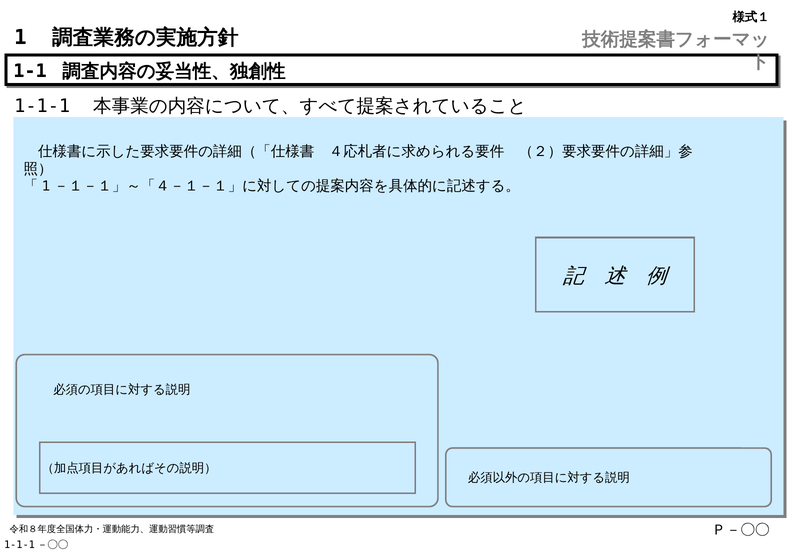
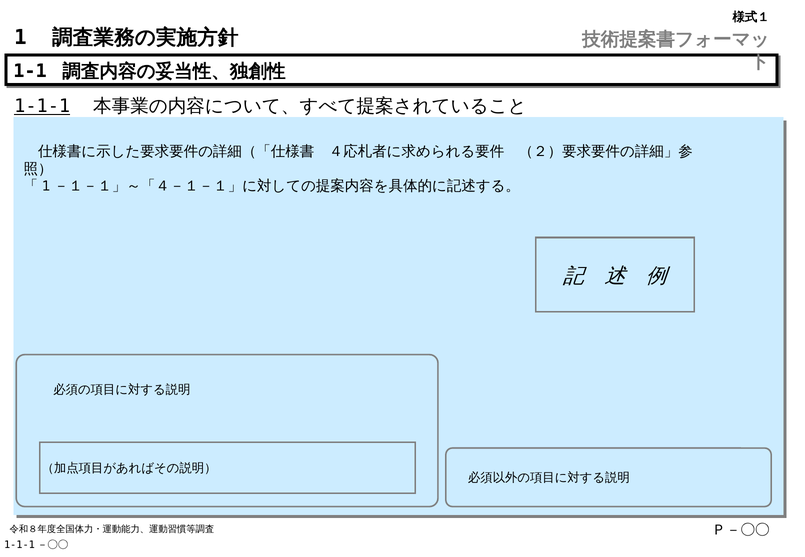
1-1-1 underline: none -> present (42, 106)
